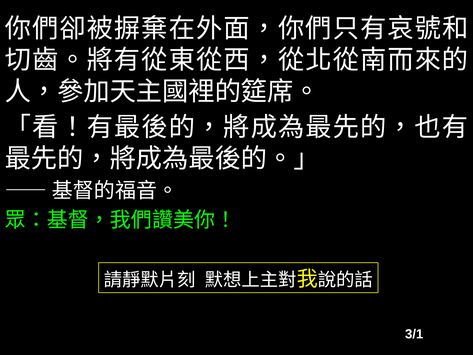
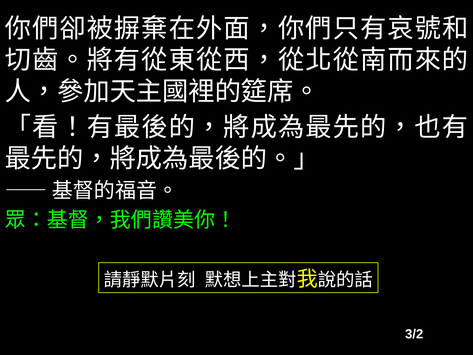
3/1: 3/1 -> 3/2 (414, 334)
